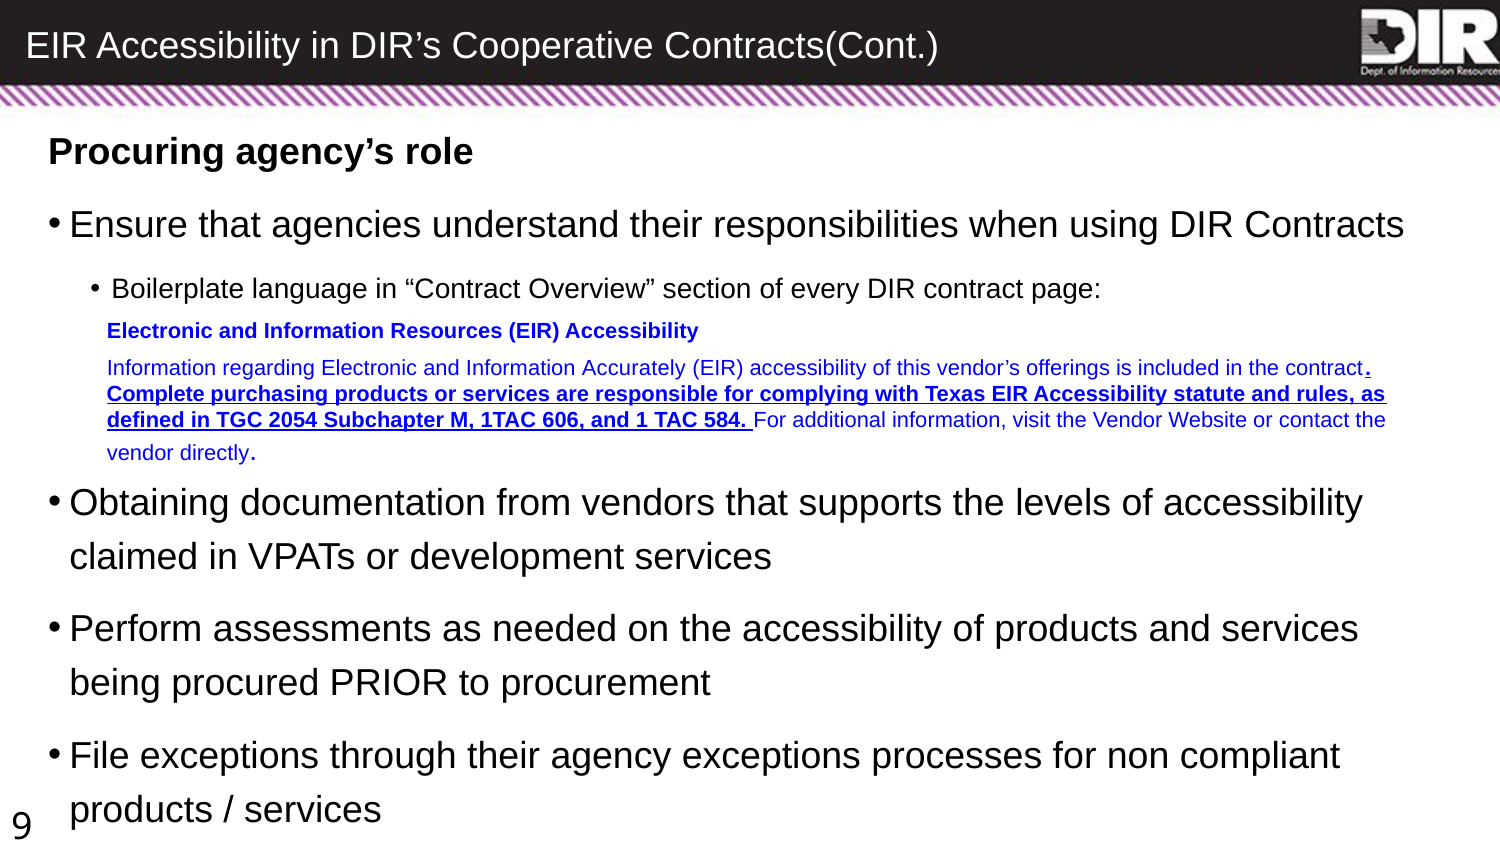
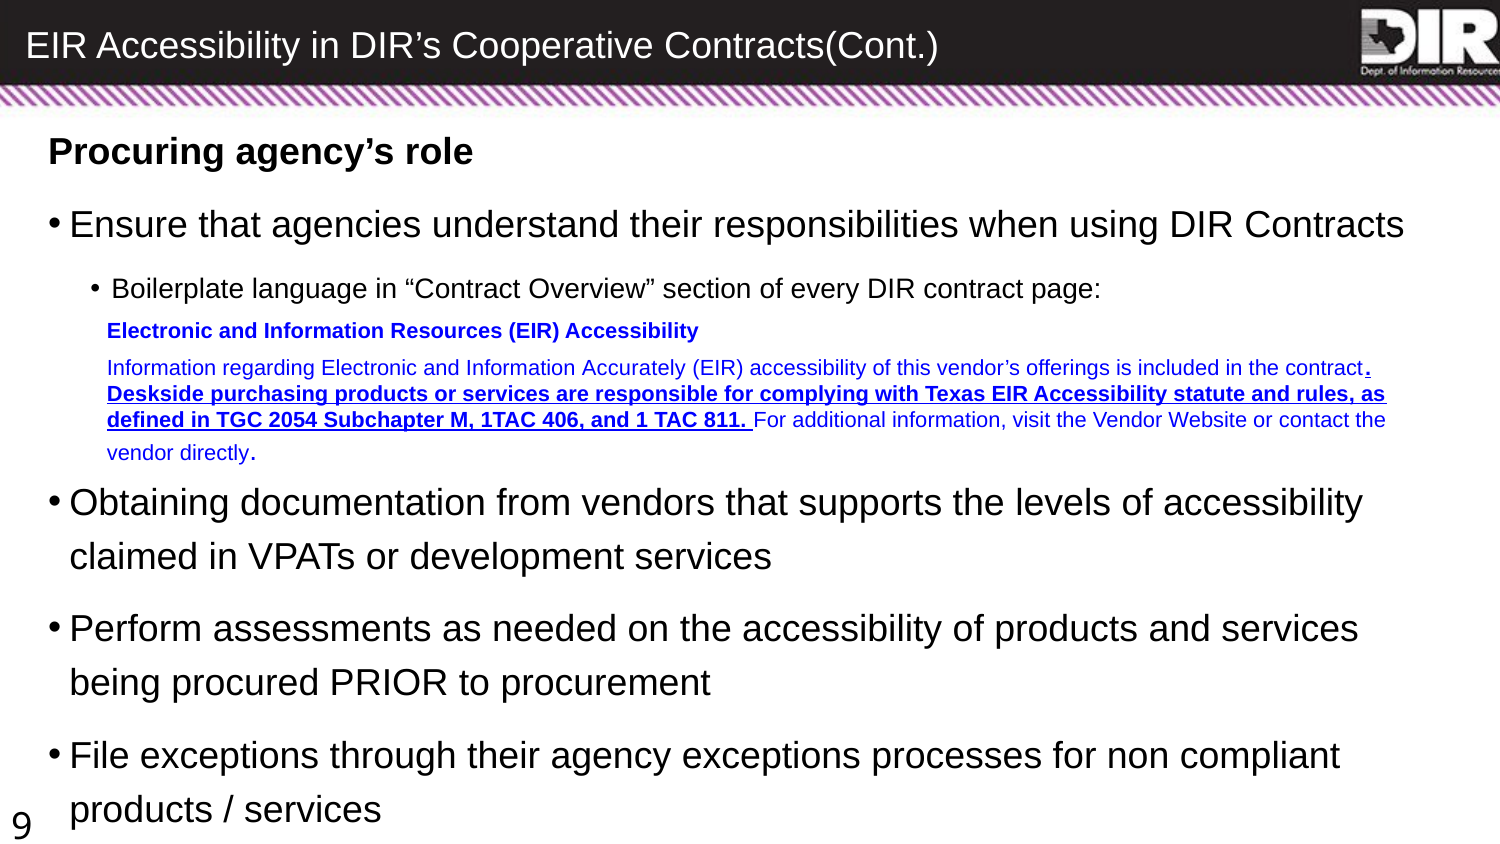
Complete: Complete -> Deskside (156, 394)
606: 606 -> 406 (564, 420)
584: 584 -> 811 (725, 420)
